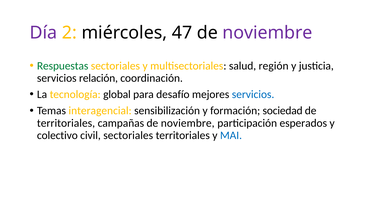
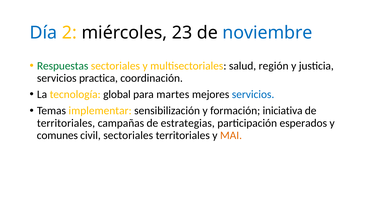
Día colour: purple -> blue (43, 33)
47: 47 -> 23 (182, 33)
noviembre colour: purple -> blue (267, 33)
relación: relación -> practica (98, 78)
desafío: desafío -> martes (173, 94)
interagencial: interagencial -> implementar (100, 111)
sociedad: sociedad -> iniciativa (283, 111)
campañas de noviembre: noviembre -> estrategias (188, 123)
colectivo: colectivo -> comunes (57, 135)
MAI colour: blue -> orange (231, 135)
